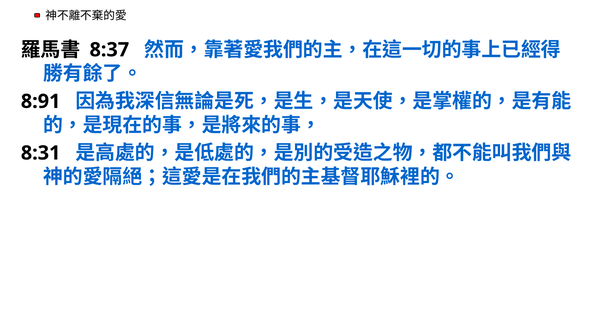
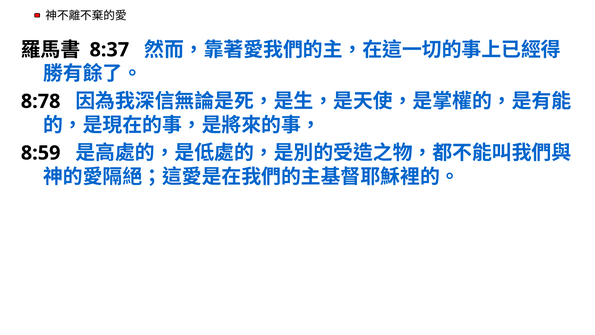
8:91: 8:91 -> 8:78 (41, 101)
8:31: 8:31 -> 8:59 (41, 153)
